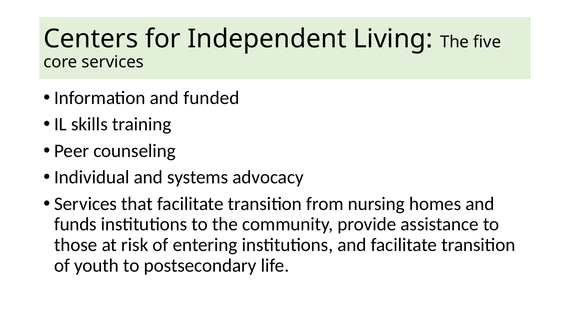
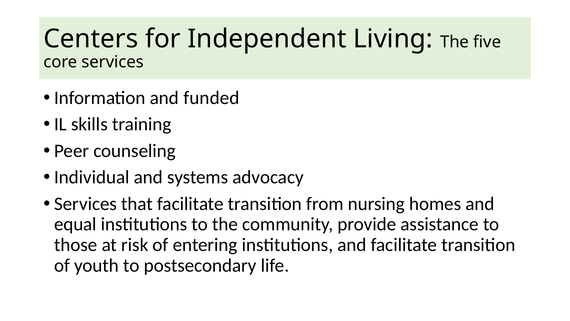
funds: funds -> equal (75, 224)
